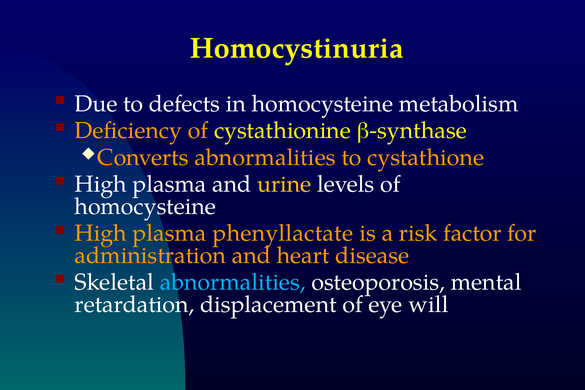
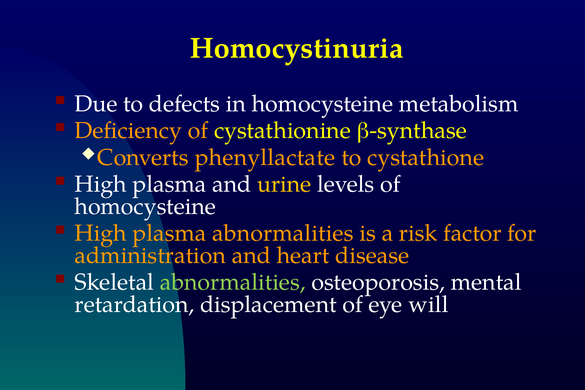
Converts abnormalities: abnormalities -> phenyllactate (265, 157)
plasma phenyllactate: phenyllactate -> abnormalities (283, 233)
abnormalities colour: light blue -> light green (233, 282)
